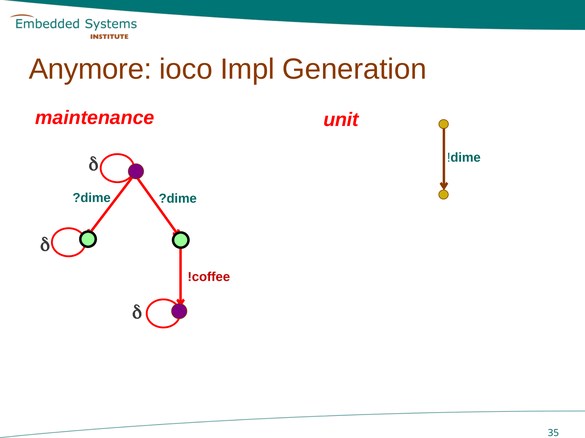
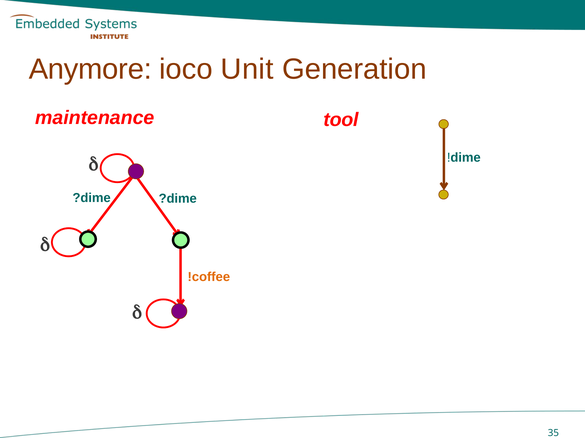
Impl: Impl -> Unit (247, 69)
unit: unit -> tool (341, 120)
!coffee colour: red -> orange (209, 277)
